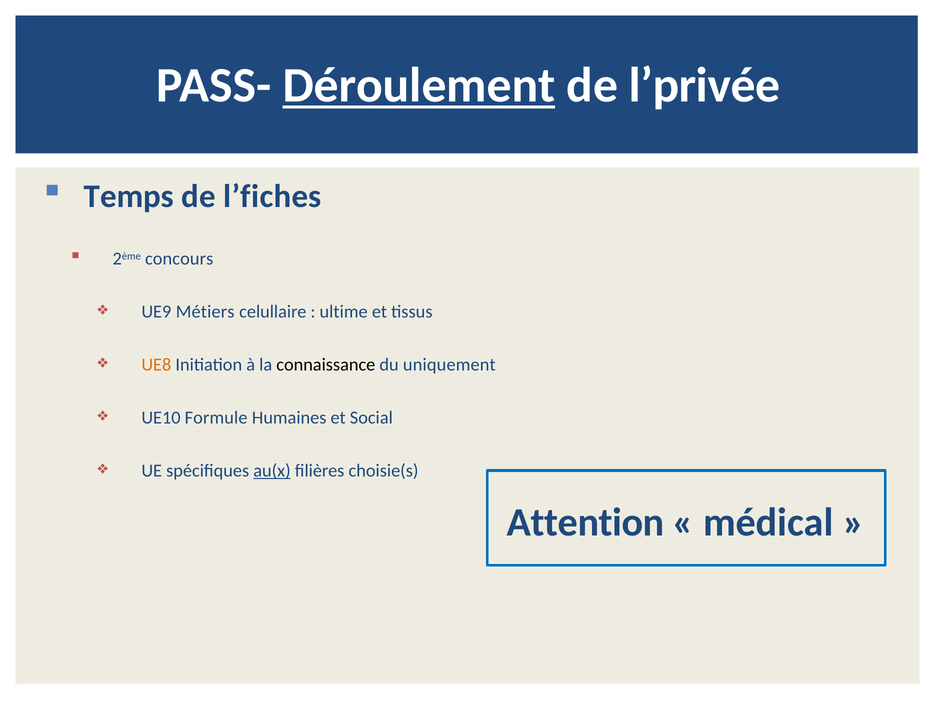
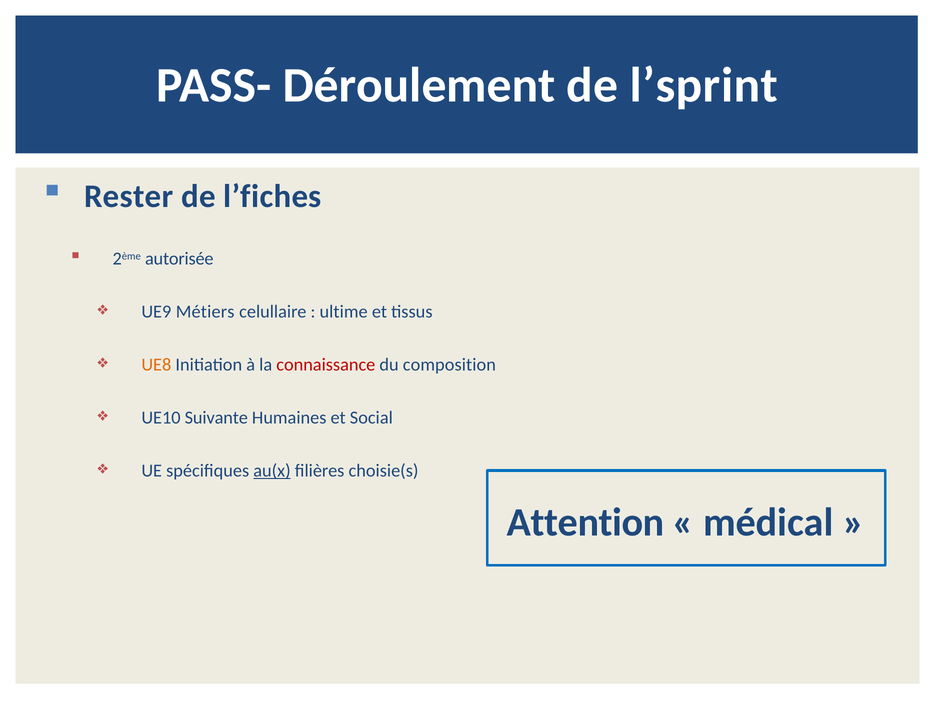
Déroulement underline: present -> none (419, 85)
l’privée: l’privée -> l’sprint (704, 85)
Temps: Temps -> Rester (129, 196)
concours: concours -> autorisée (179, 259)
connaissance colour: black -> red (326, 365)
uniquement: uniquement -> composition (449, 365)
Formule: Formule -> Suivante (216, 418)
